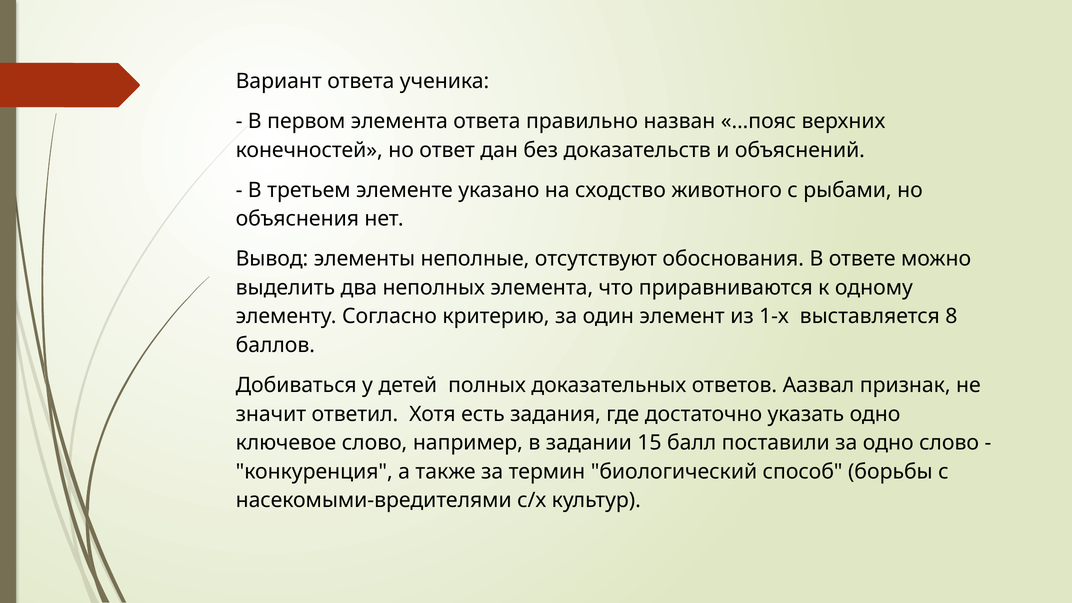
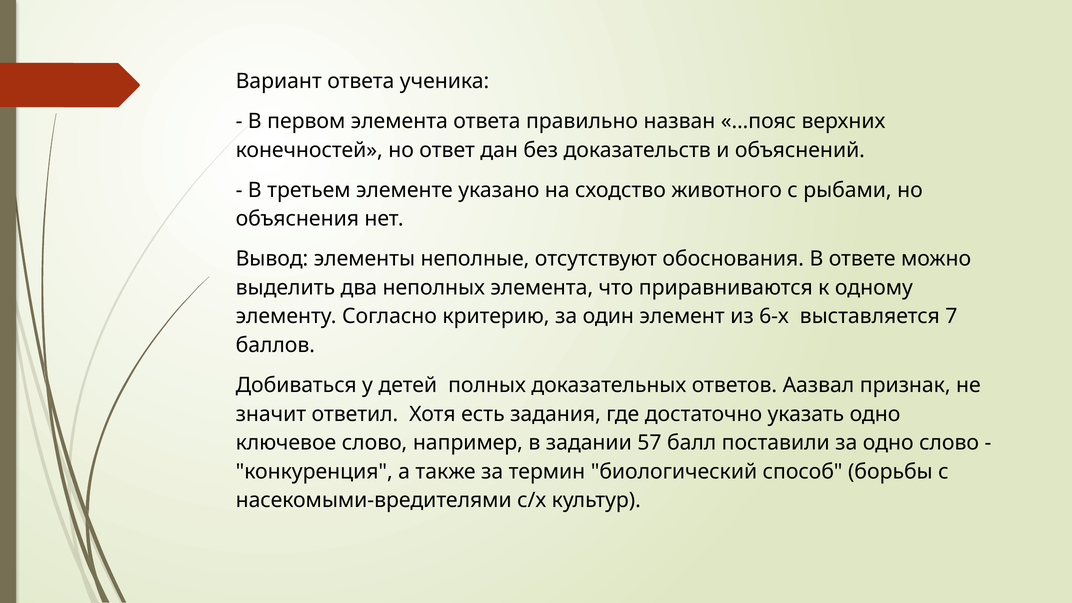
1-х: 1-х -> 6-х (774, 316)
8: 8 -> 7 (951, 316)
15: 15 -> 57 (649, 443)
